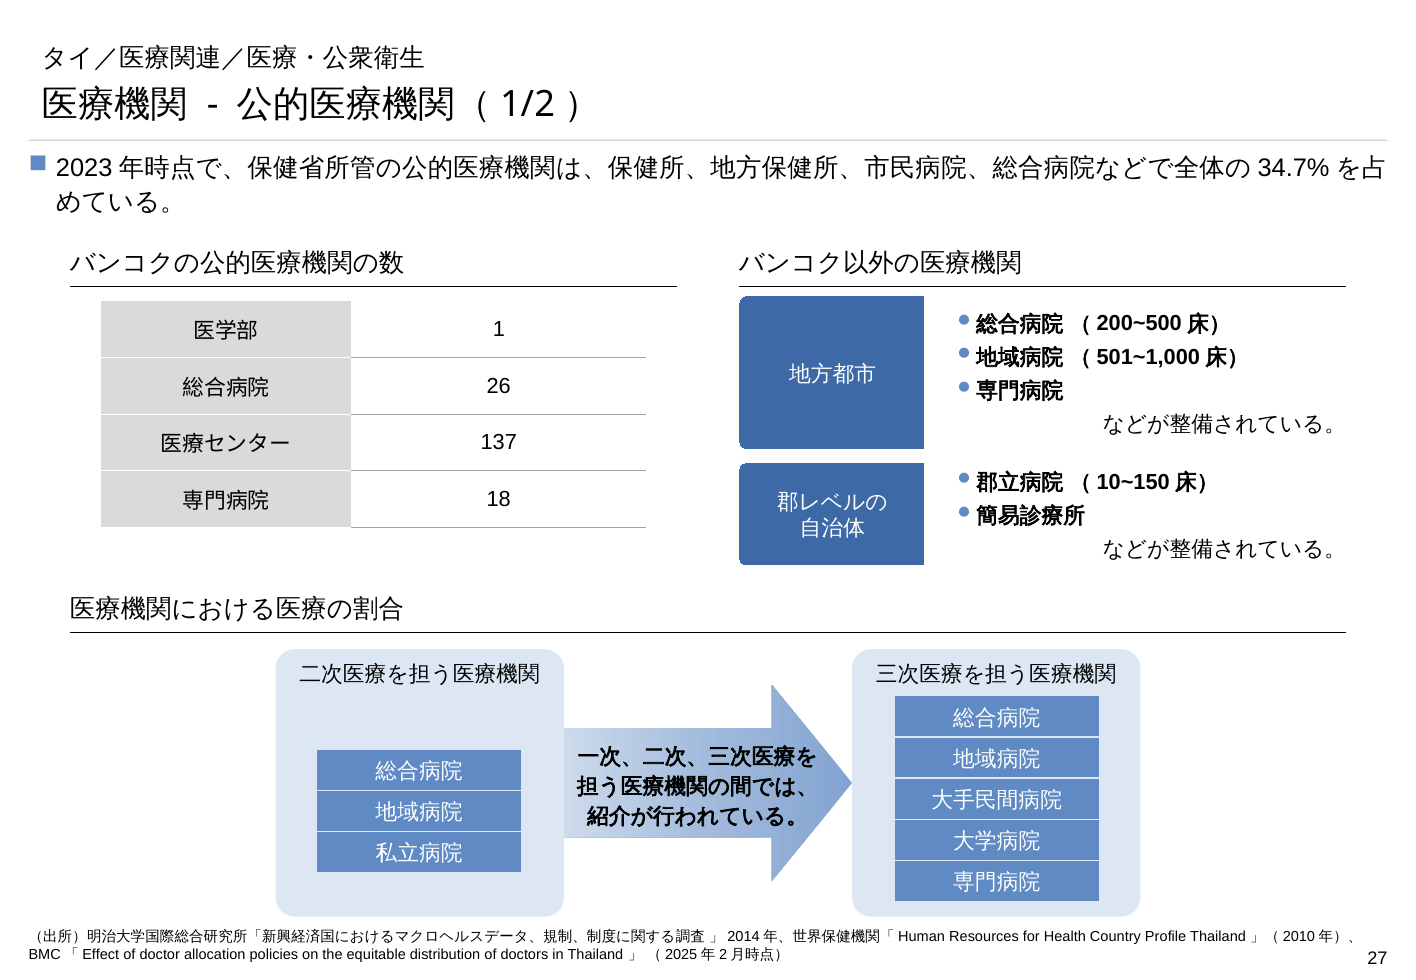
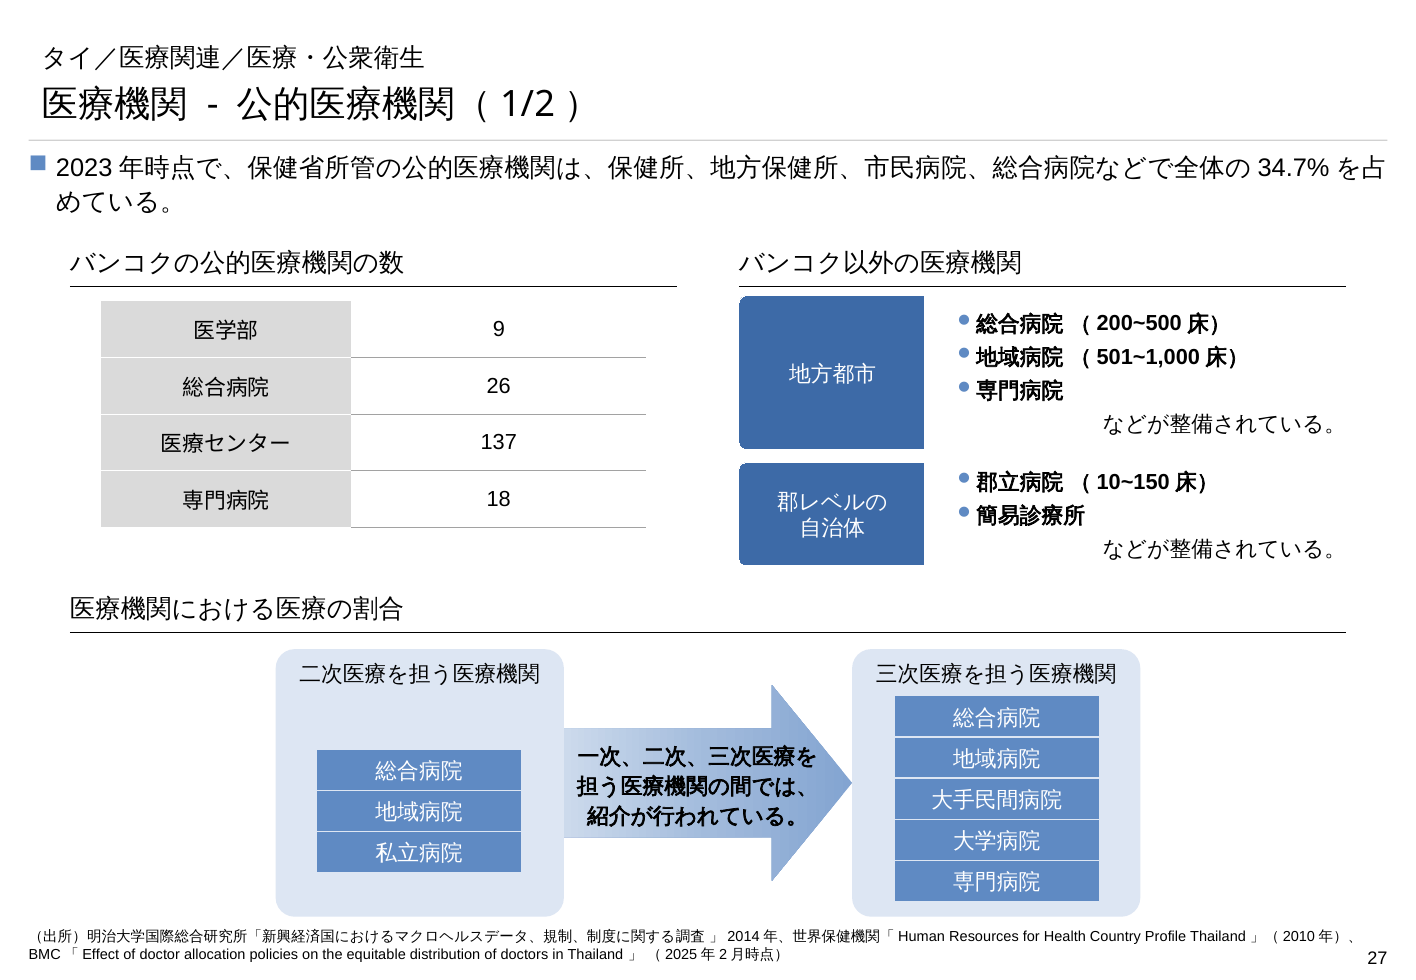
1: 1 -> 9 (499, 330)
